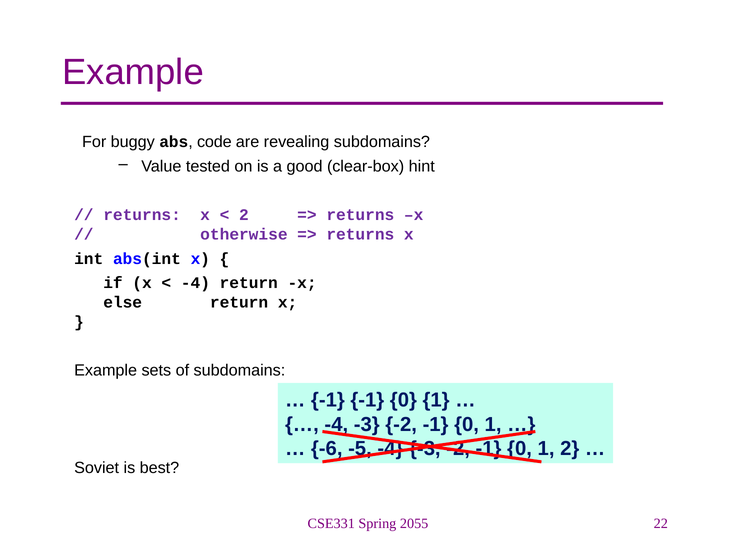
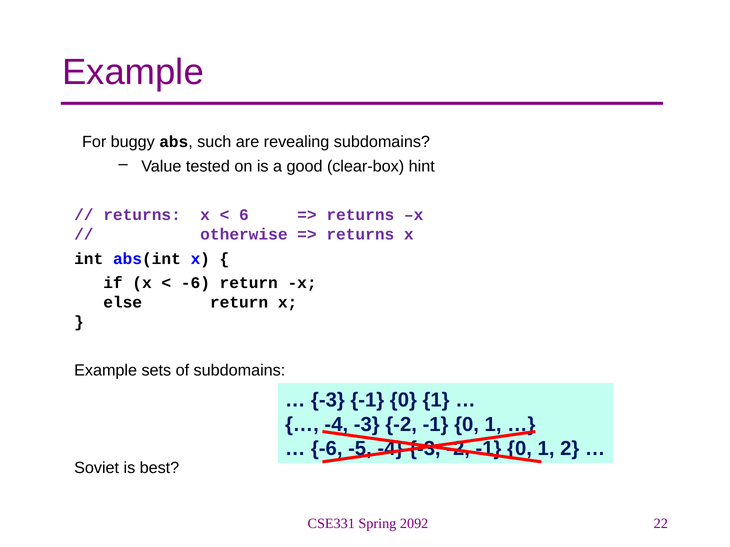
code: code -> such (214, 142)
2: 2 -> 6 (244, 215)
-4: -4 -> -6 (195, 283)
-1: -1 -> -3 (328, 400)
2055: 2055 -> 2092 (414, 524)
